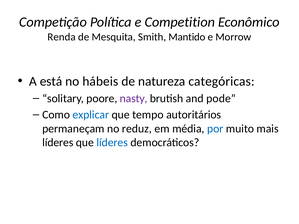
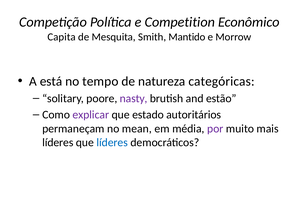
Renda: Renda -> Capita (62, 37)
hábeis: hábeis -> tempo (100, 81)
pode: pode -> estão (221, 99)
explicar colour: blue -> purple (91, 115)
tempo: tempo -> estado (148, 115)
reduz: reduz -> mean (137, 129)
por colour: blue -> purple (215, 129)
